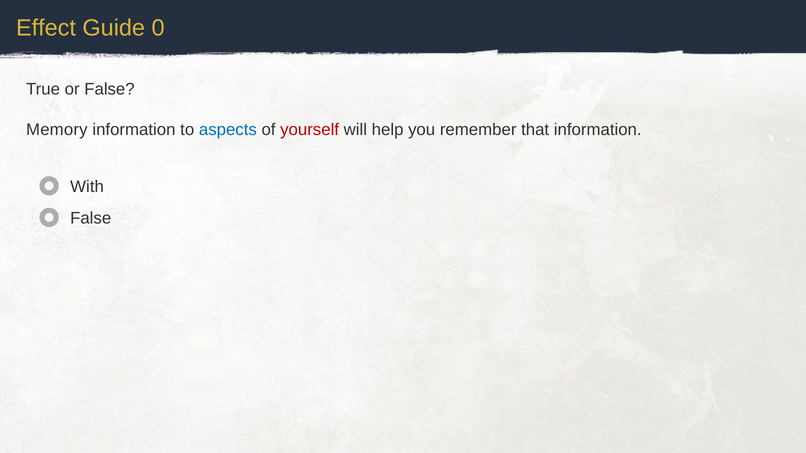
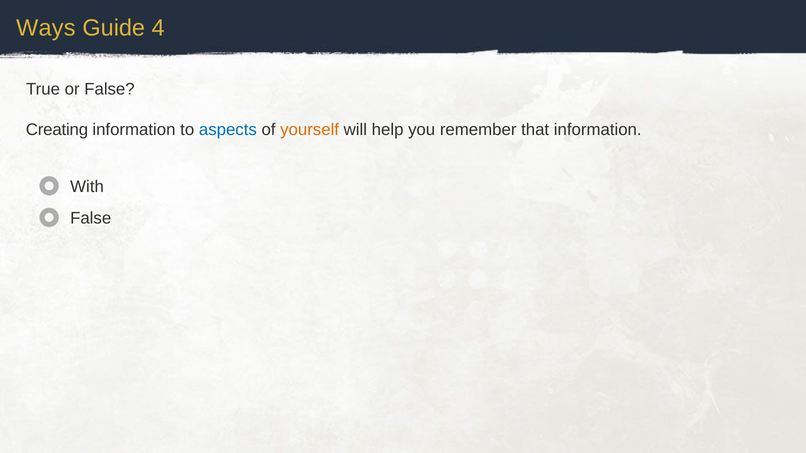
Effect: Effect -> Ways (46, 28)
0: 0 -> 4 (158, 28)
Memory: Memory -> Creating (57, 130)
yourself colour: red -> orange (310, 130)
